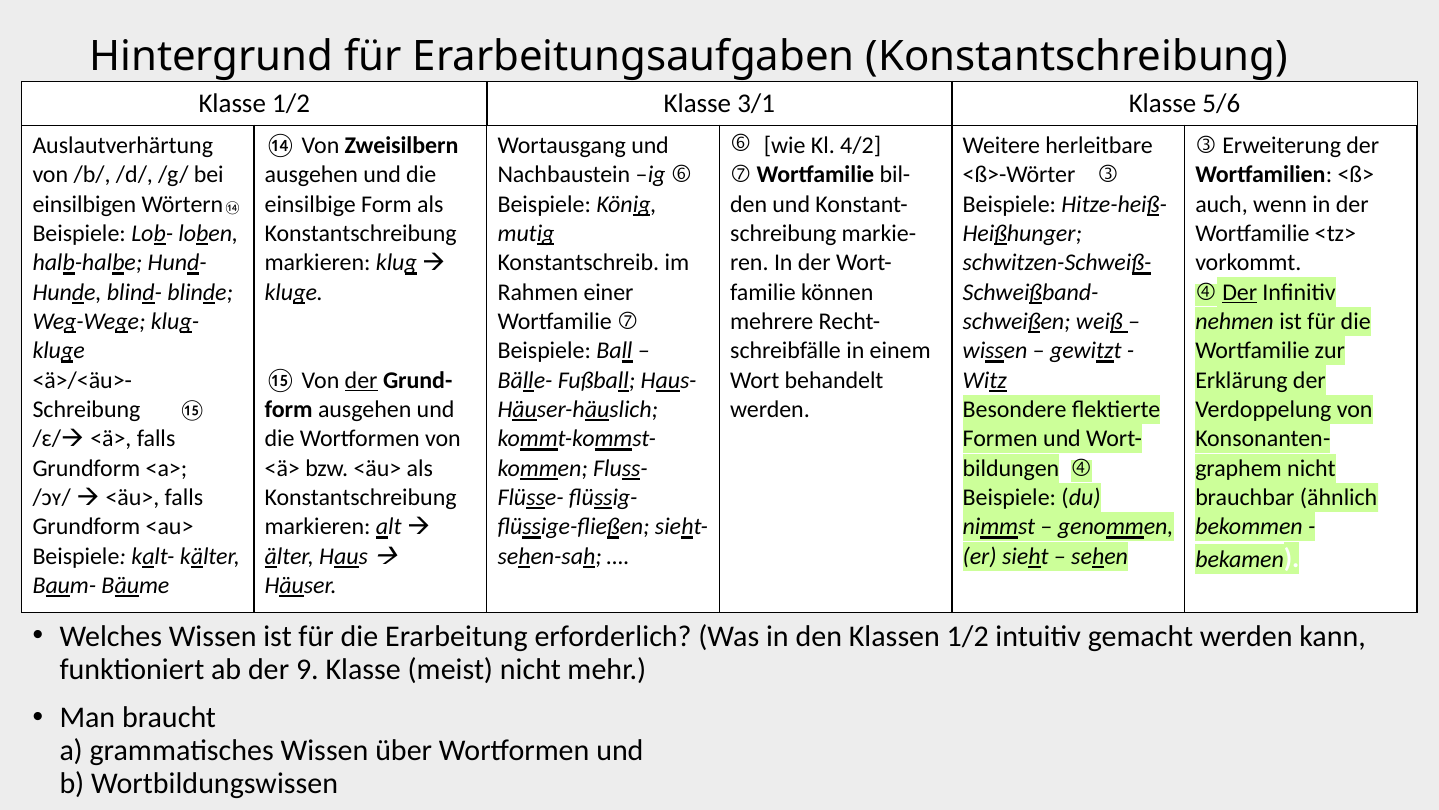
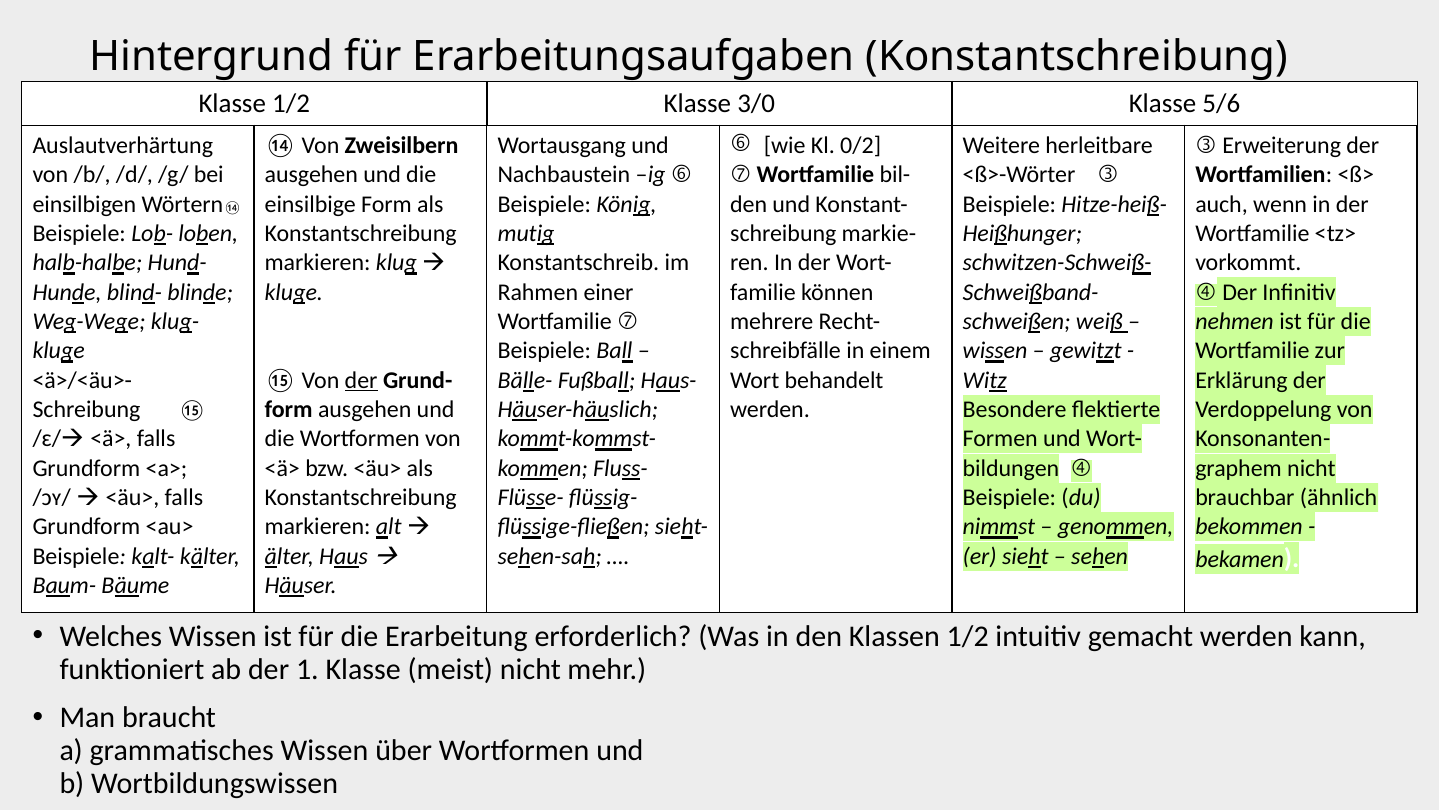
3/1: 3/1 -> 3/0 (756, 104)
4/2: 4/2 -> 0/2 (861, 146)
Der underline: present -> none (1240, 292)
9: 9 -> 1 (307, 669)
